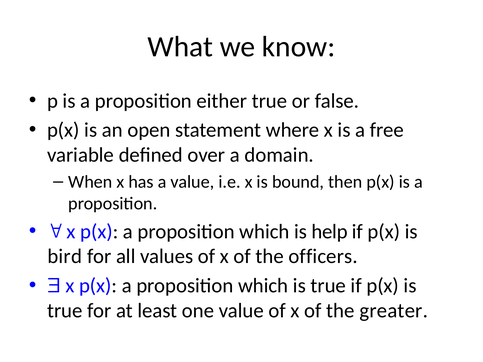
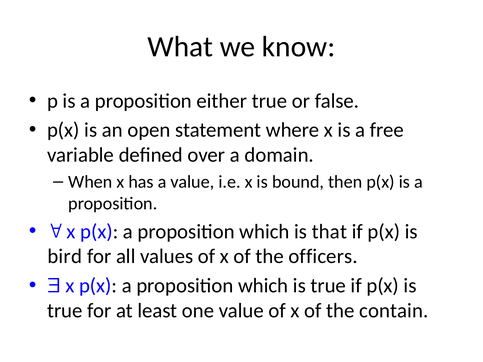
help: help -> that (329, 232)
greater: greater -> contain (394, 311)
